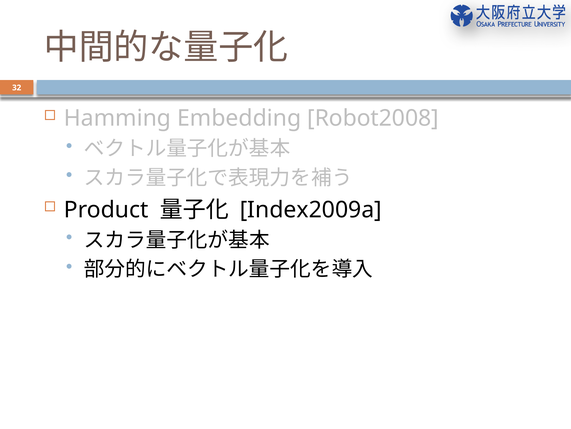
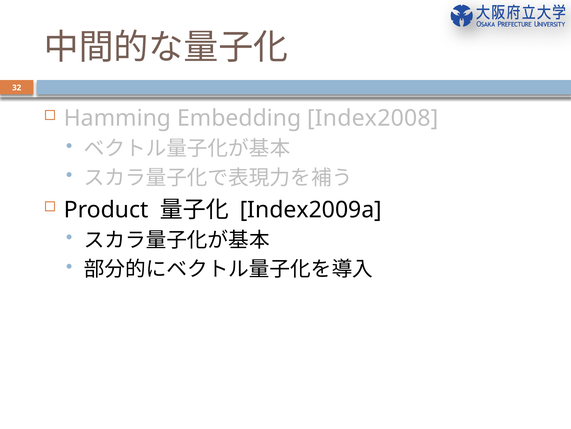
Robot2008: Robot2008 -> Index2008 (373, 118)
